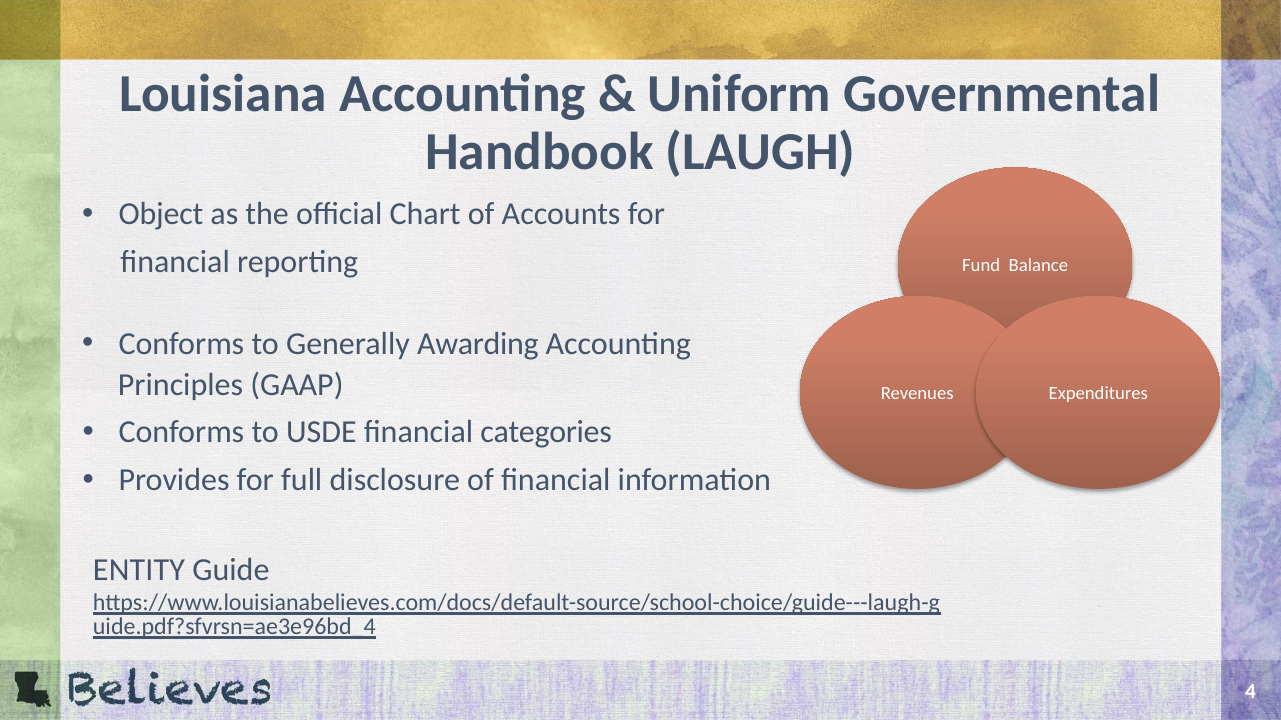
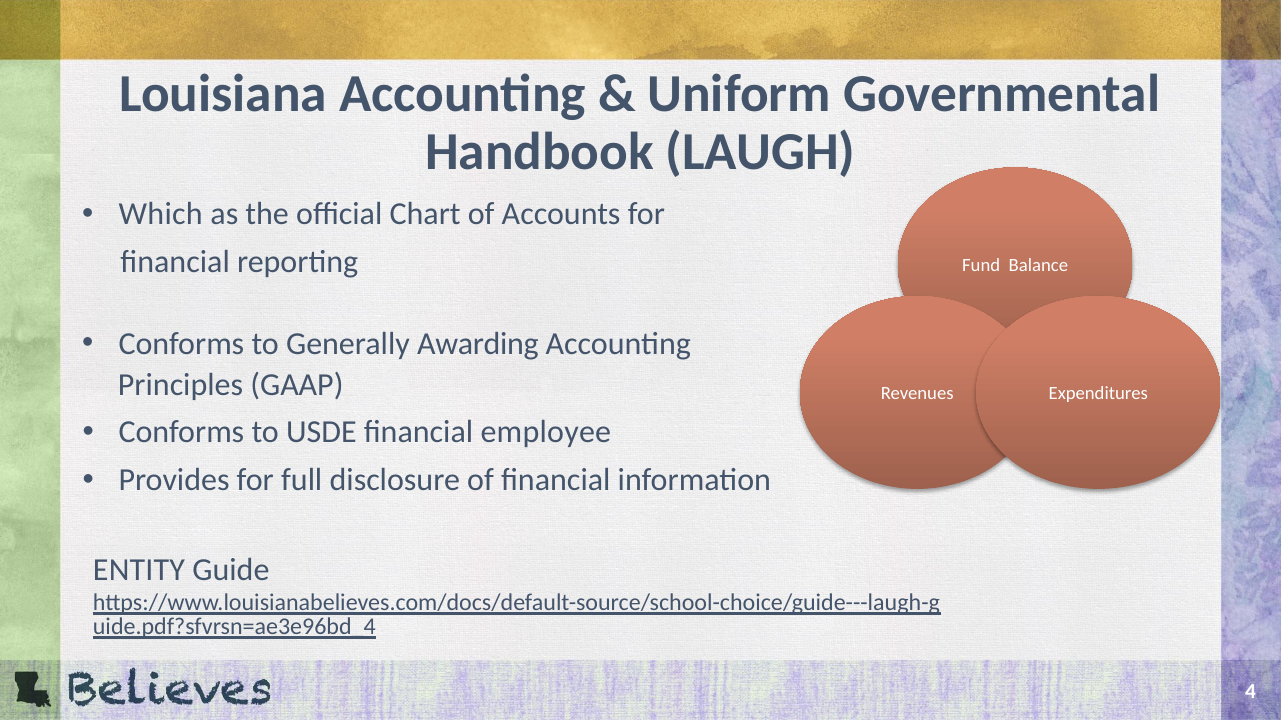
Object: Object -> Which (161, 214)
categories: categories -> employee (546, 433)
